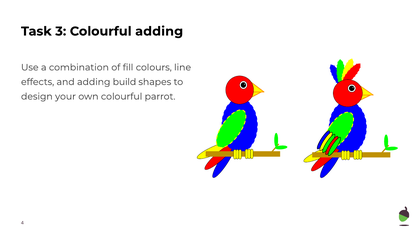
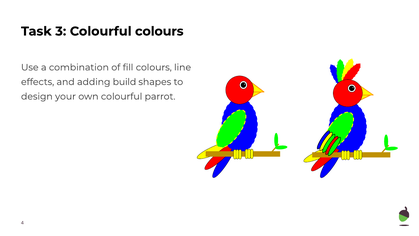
Colourful adding: adding -> colours (159, 31)
